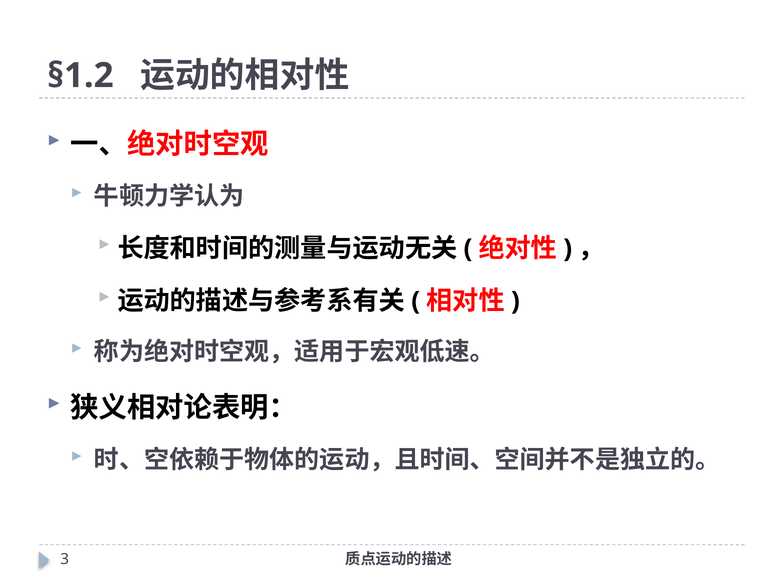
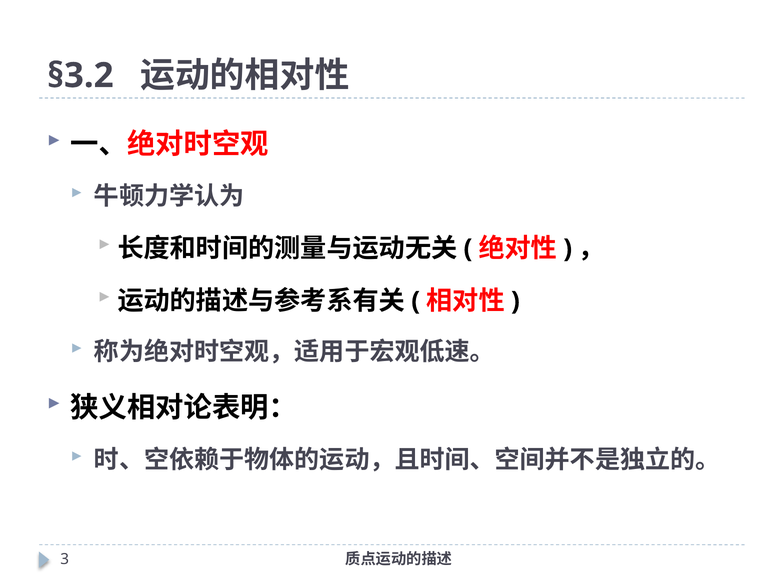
§1.2: §1.2 -> §3.2 (80, 76)
